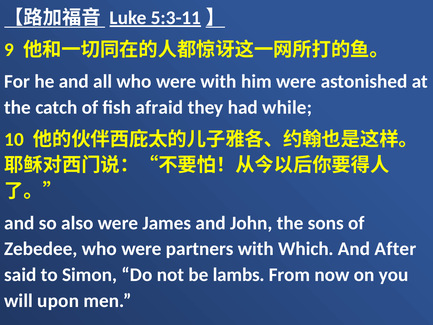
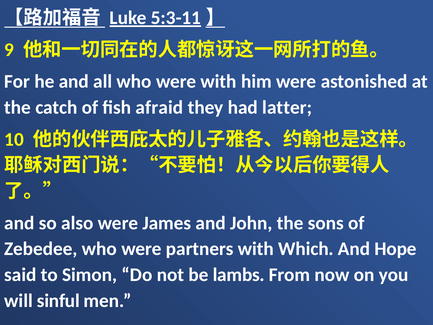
while: while -> latter (287, 107)
After: After -> Hope (396, 249)
upon: upon -> sinful (58, 300)
